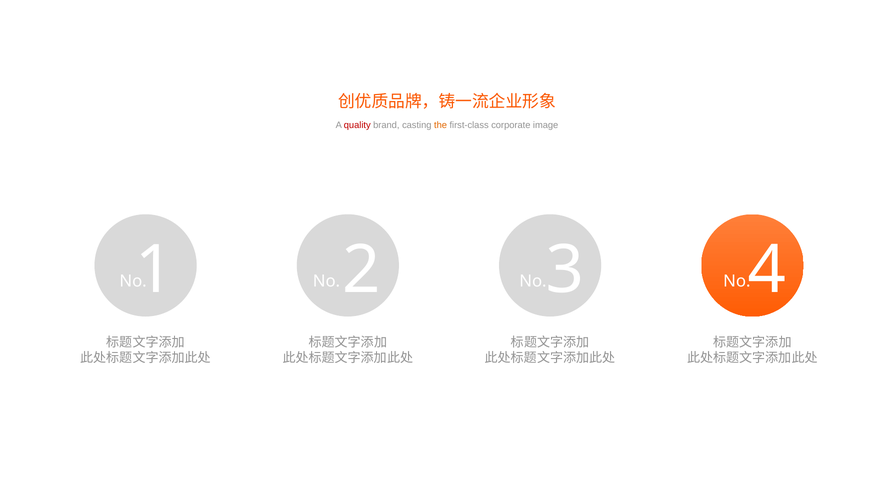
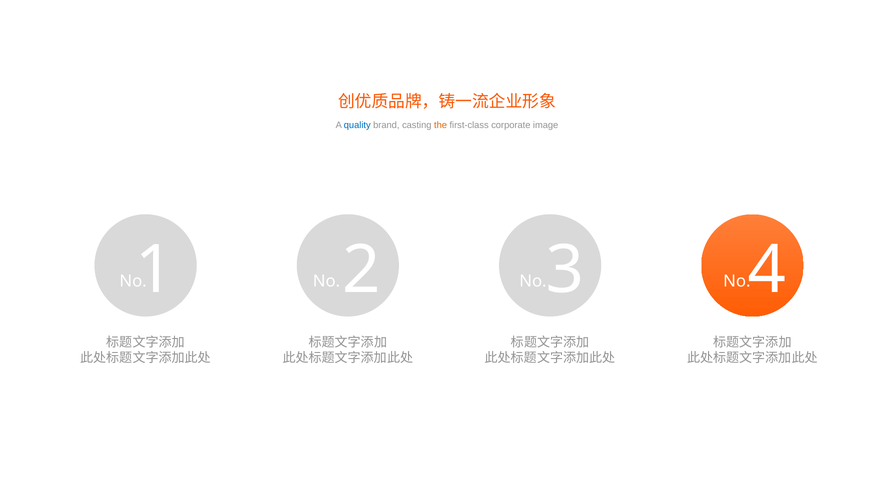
quality colour: red -> blue (357, 125)
